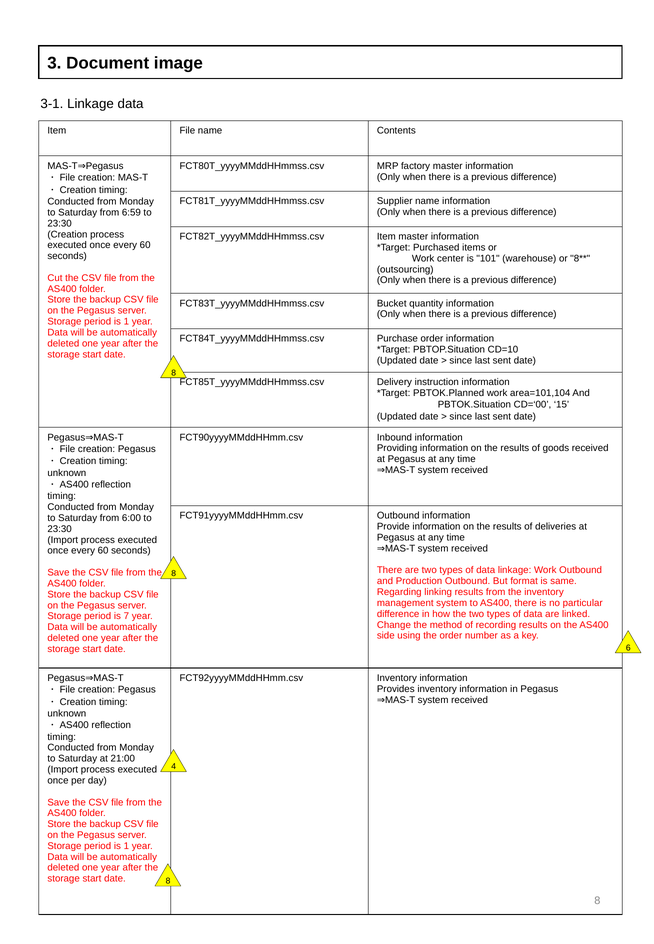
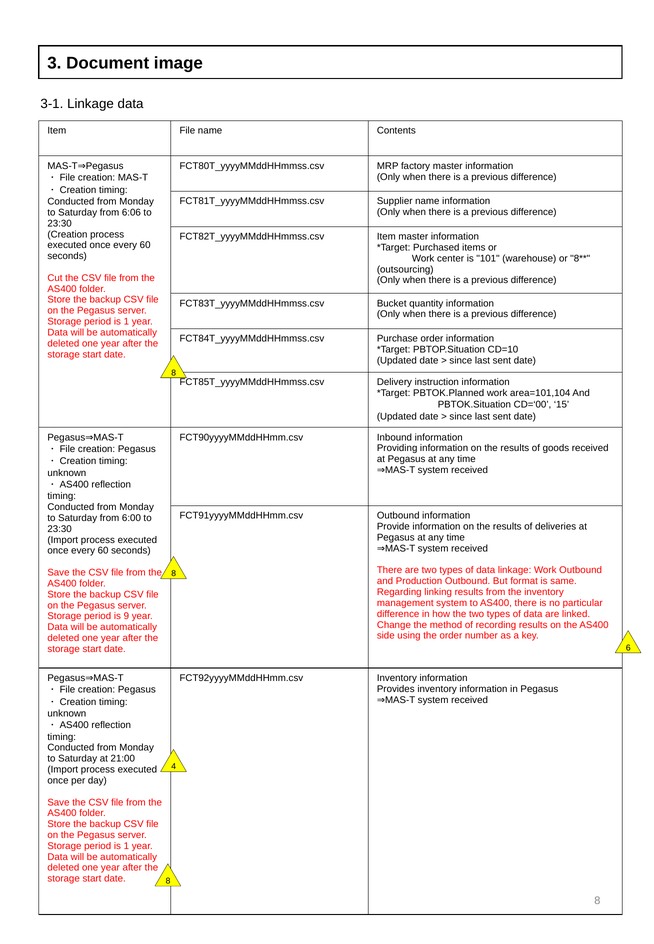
6:59: 6:59 -> 6:06 (131, 213)
7: 7 -> 9 (126, 617)
